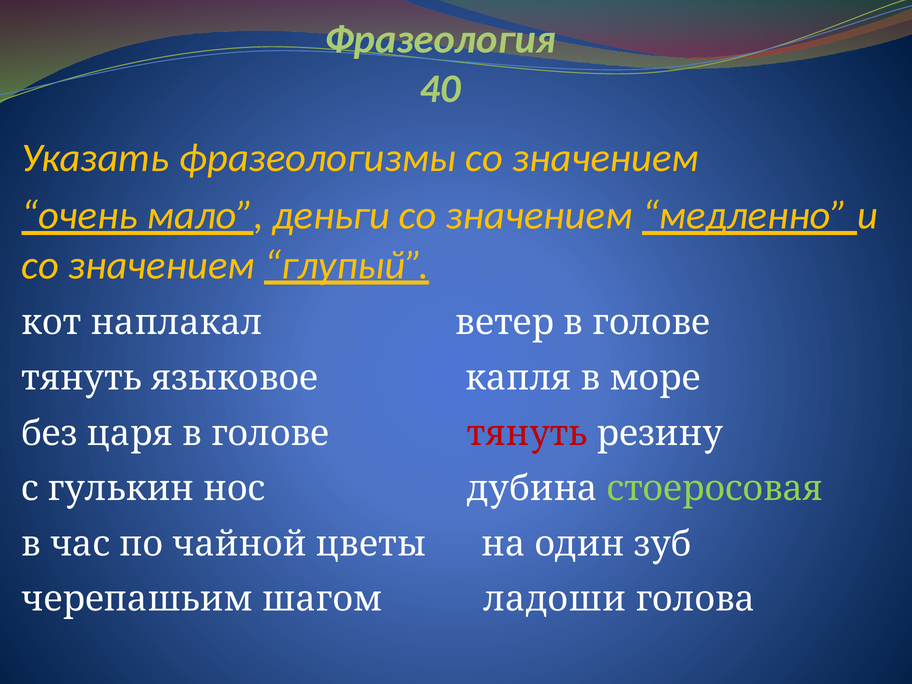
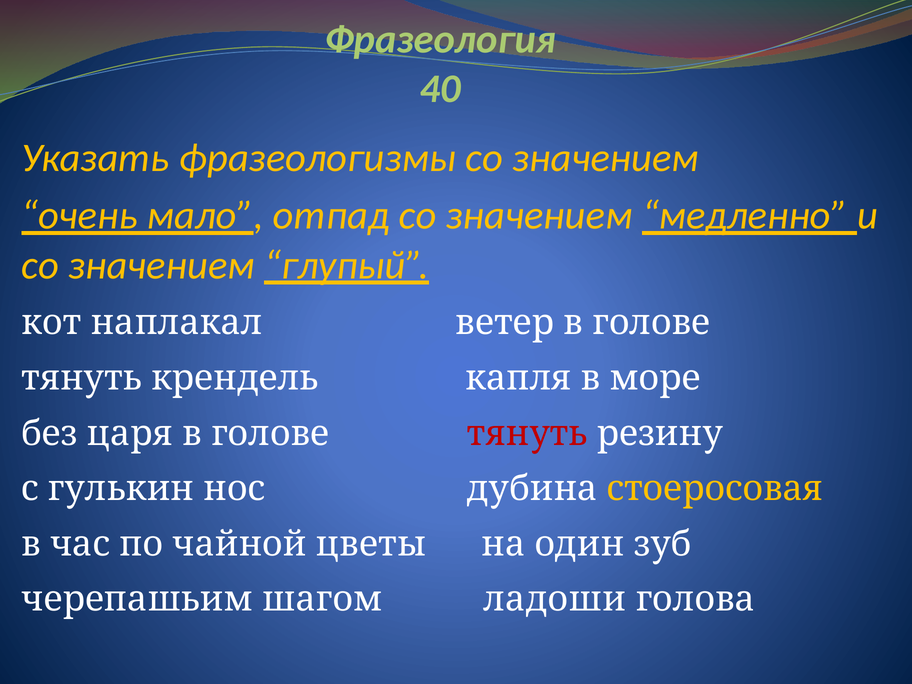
деньги: деньги -> отпад (331, 216)
языковое: языковое -> крендель (235, 378)
стоеросовая colour: light green -> yellow (715, 489)
